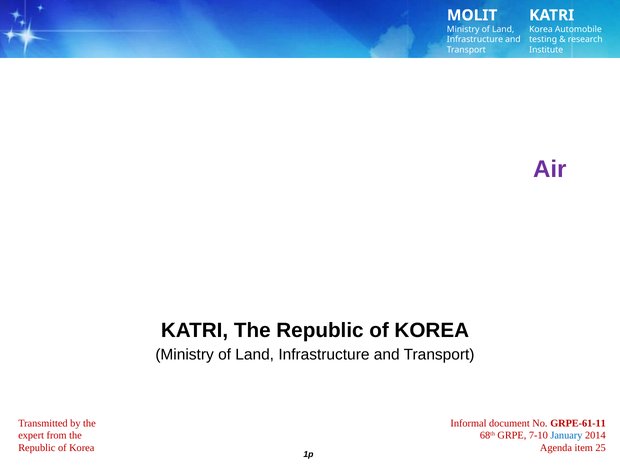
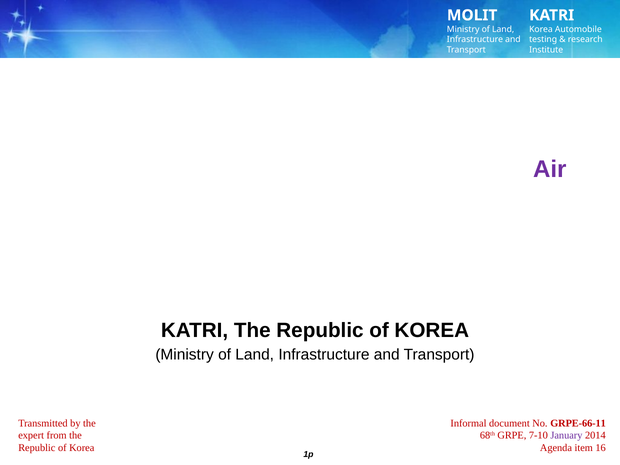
GRPE-61-11: GRPE-61-11 -> GRPE-66-11 (578, 423)
January colour: blue -> purple (566, 435)
25: 25 -> 16 (601, 448)
